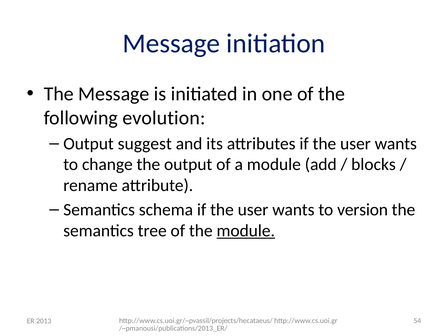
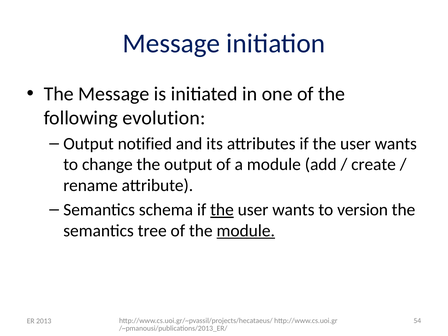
suggest: suggest -> notified (145, 144)
blocks: blocks -> create (374, 165)
the underline: none -> present (222, 210)
